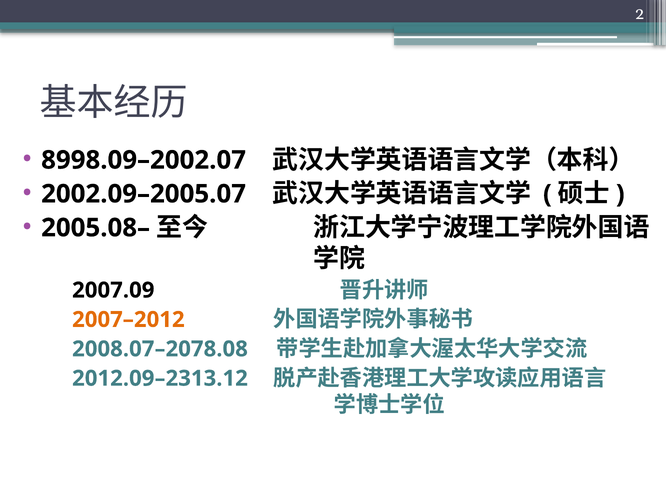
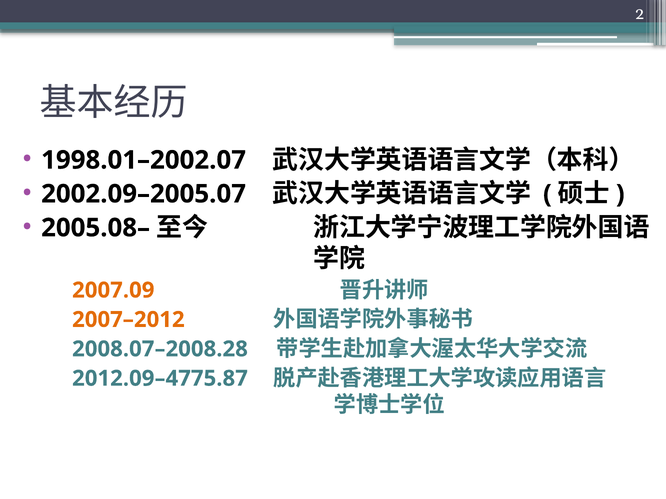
8998.09–2002.07: 8998.09–2002.07 -> 1998.01–2002.07 (144, 160)
2007.09 colour: black -> orange (113, 291)
2008.07–2078.08: 2008.07–2078.08 -> 2008.07–2008.28 (160, 349)
2012.09–2313.12: 2012.09–2313.12 -> 2012.09–4775.87 (160, 379)
